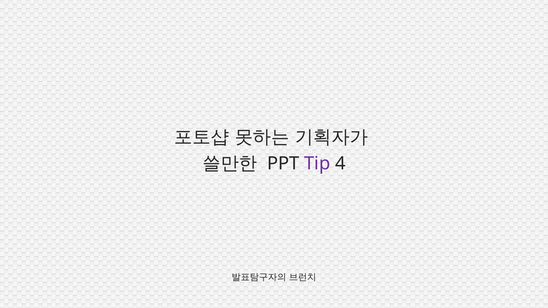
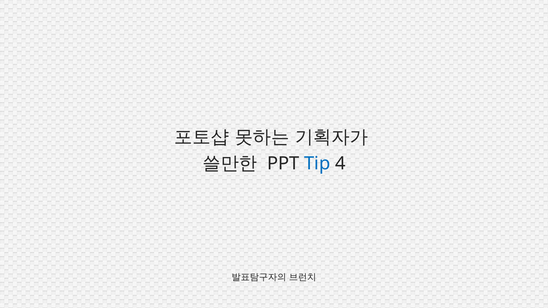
Tip colour: purple -> blue (317, 163)
